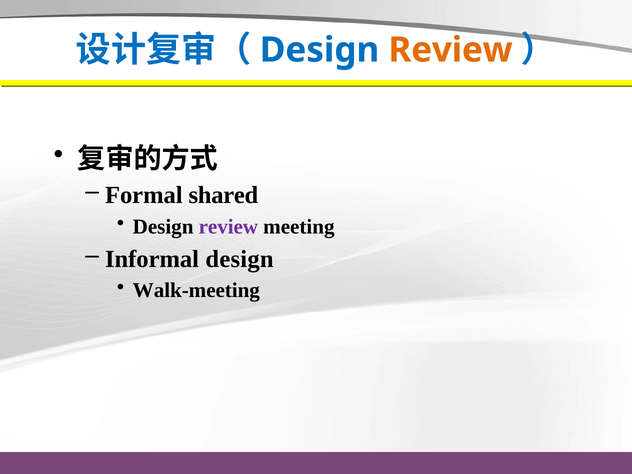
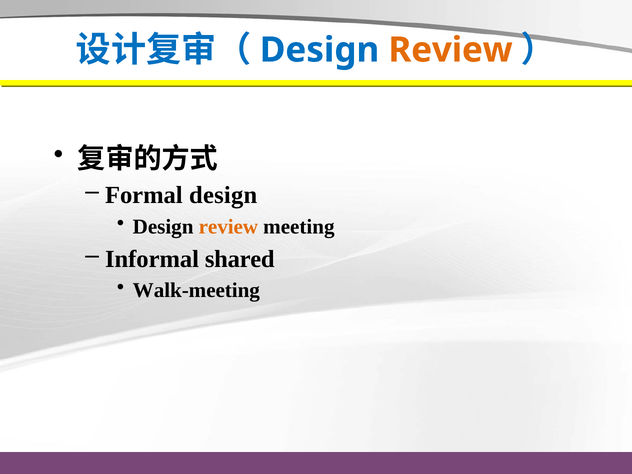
Formal shared: shared -> design (223, 195)
review colour: purple -> orange (228, 227)
Informal design: design -> shared (240, 259)
